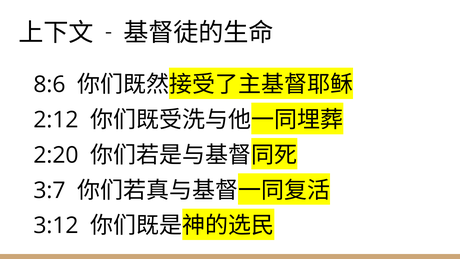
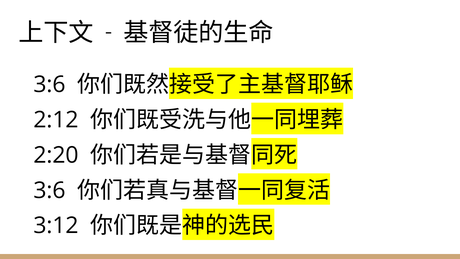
8:6: 8:6 -> 3:6 (49, 84)
3:7: 3:7 -> 3:6 (49, 190)
